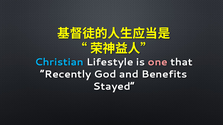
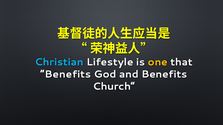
one colour: pink -> yellow (158, 62)
Recently: Recently -> Benefits (66, 75)
Stayed: Stayed -> Church (114, 87)
